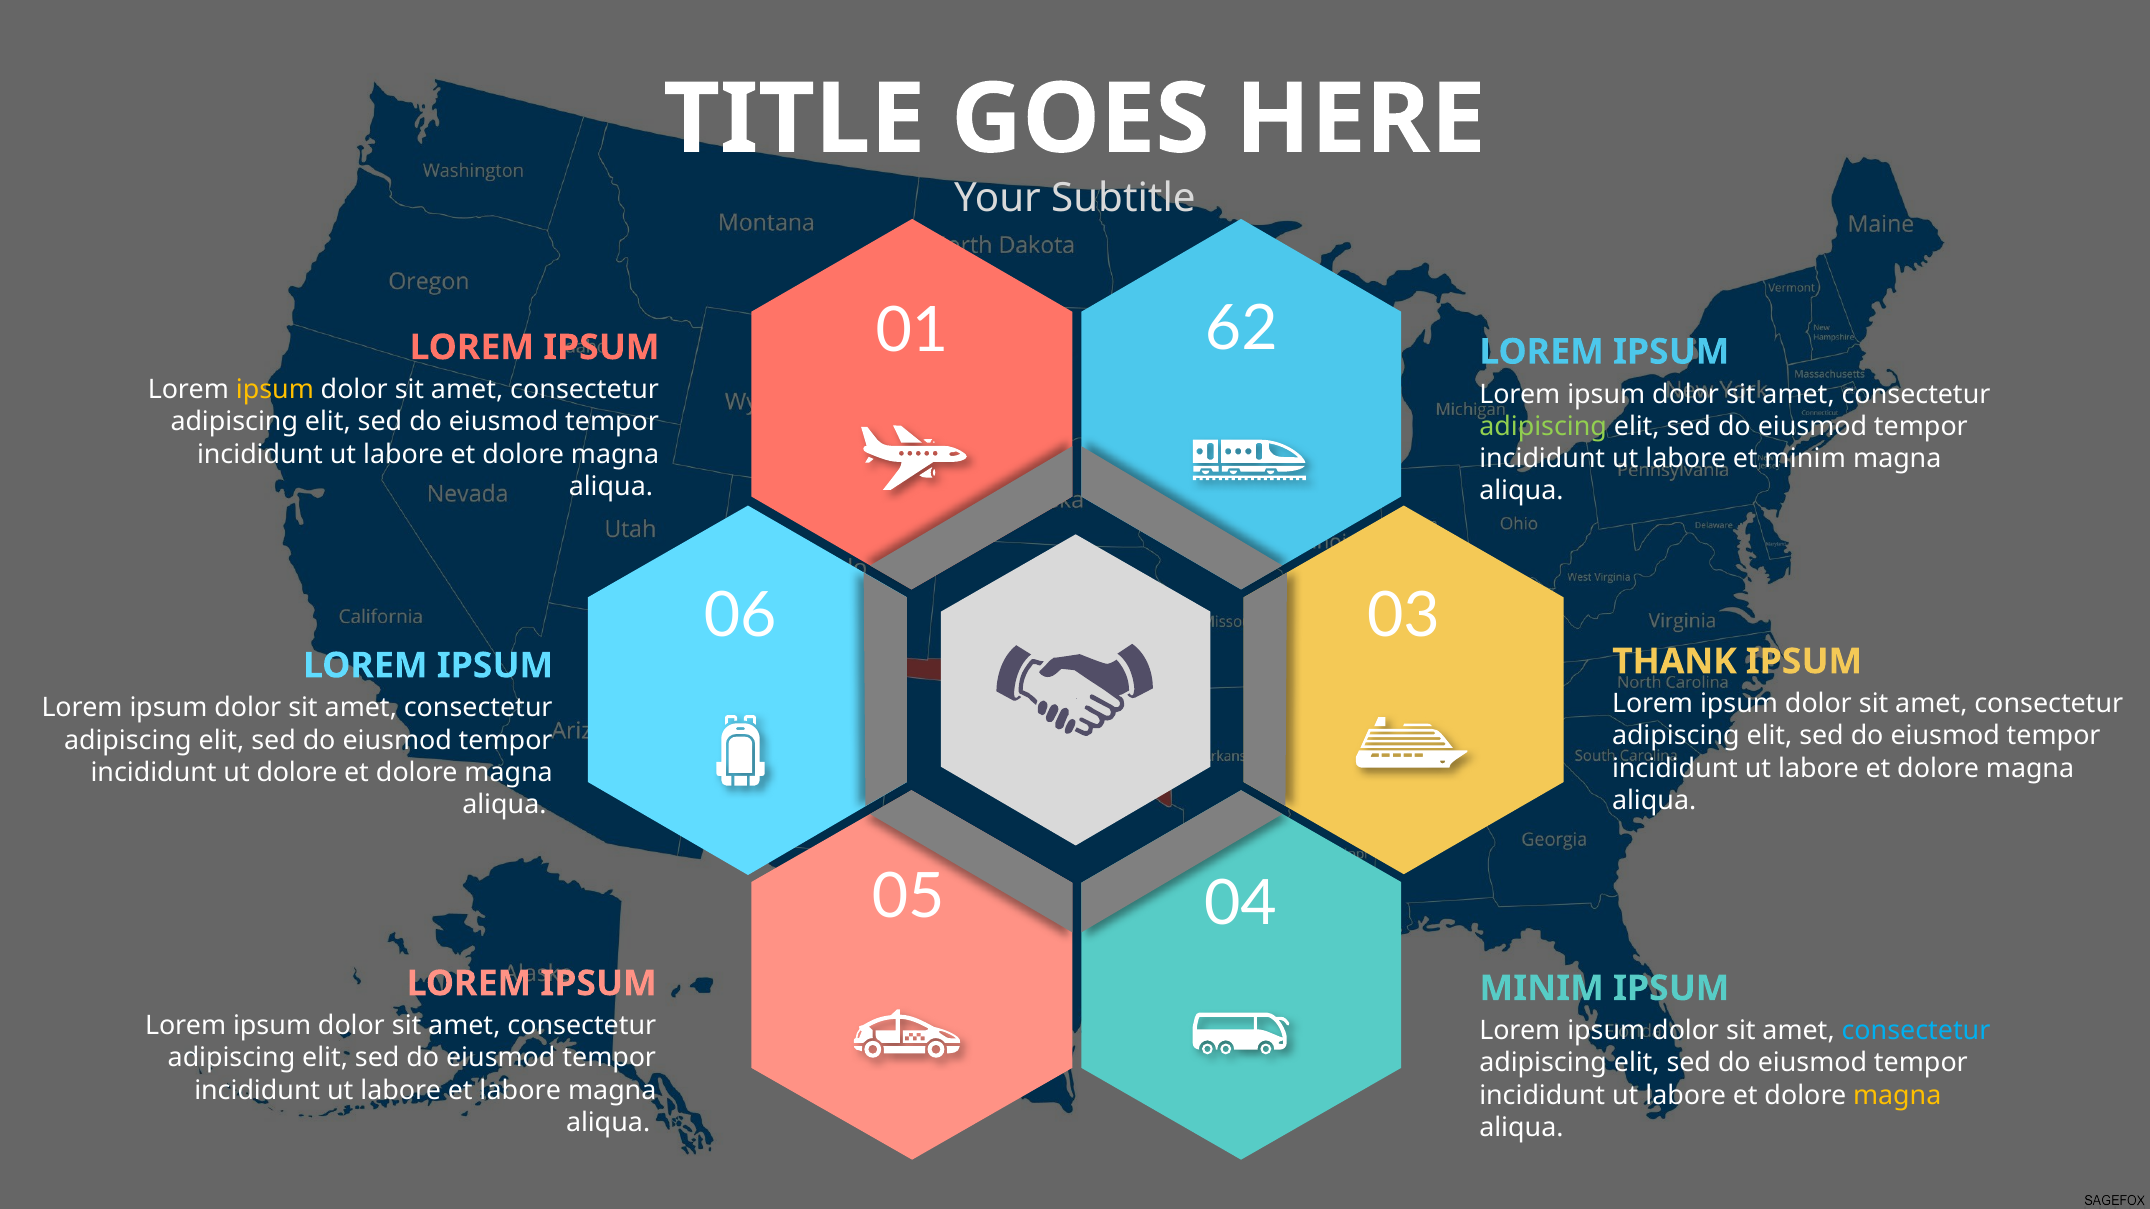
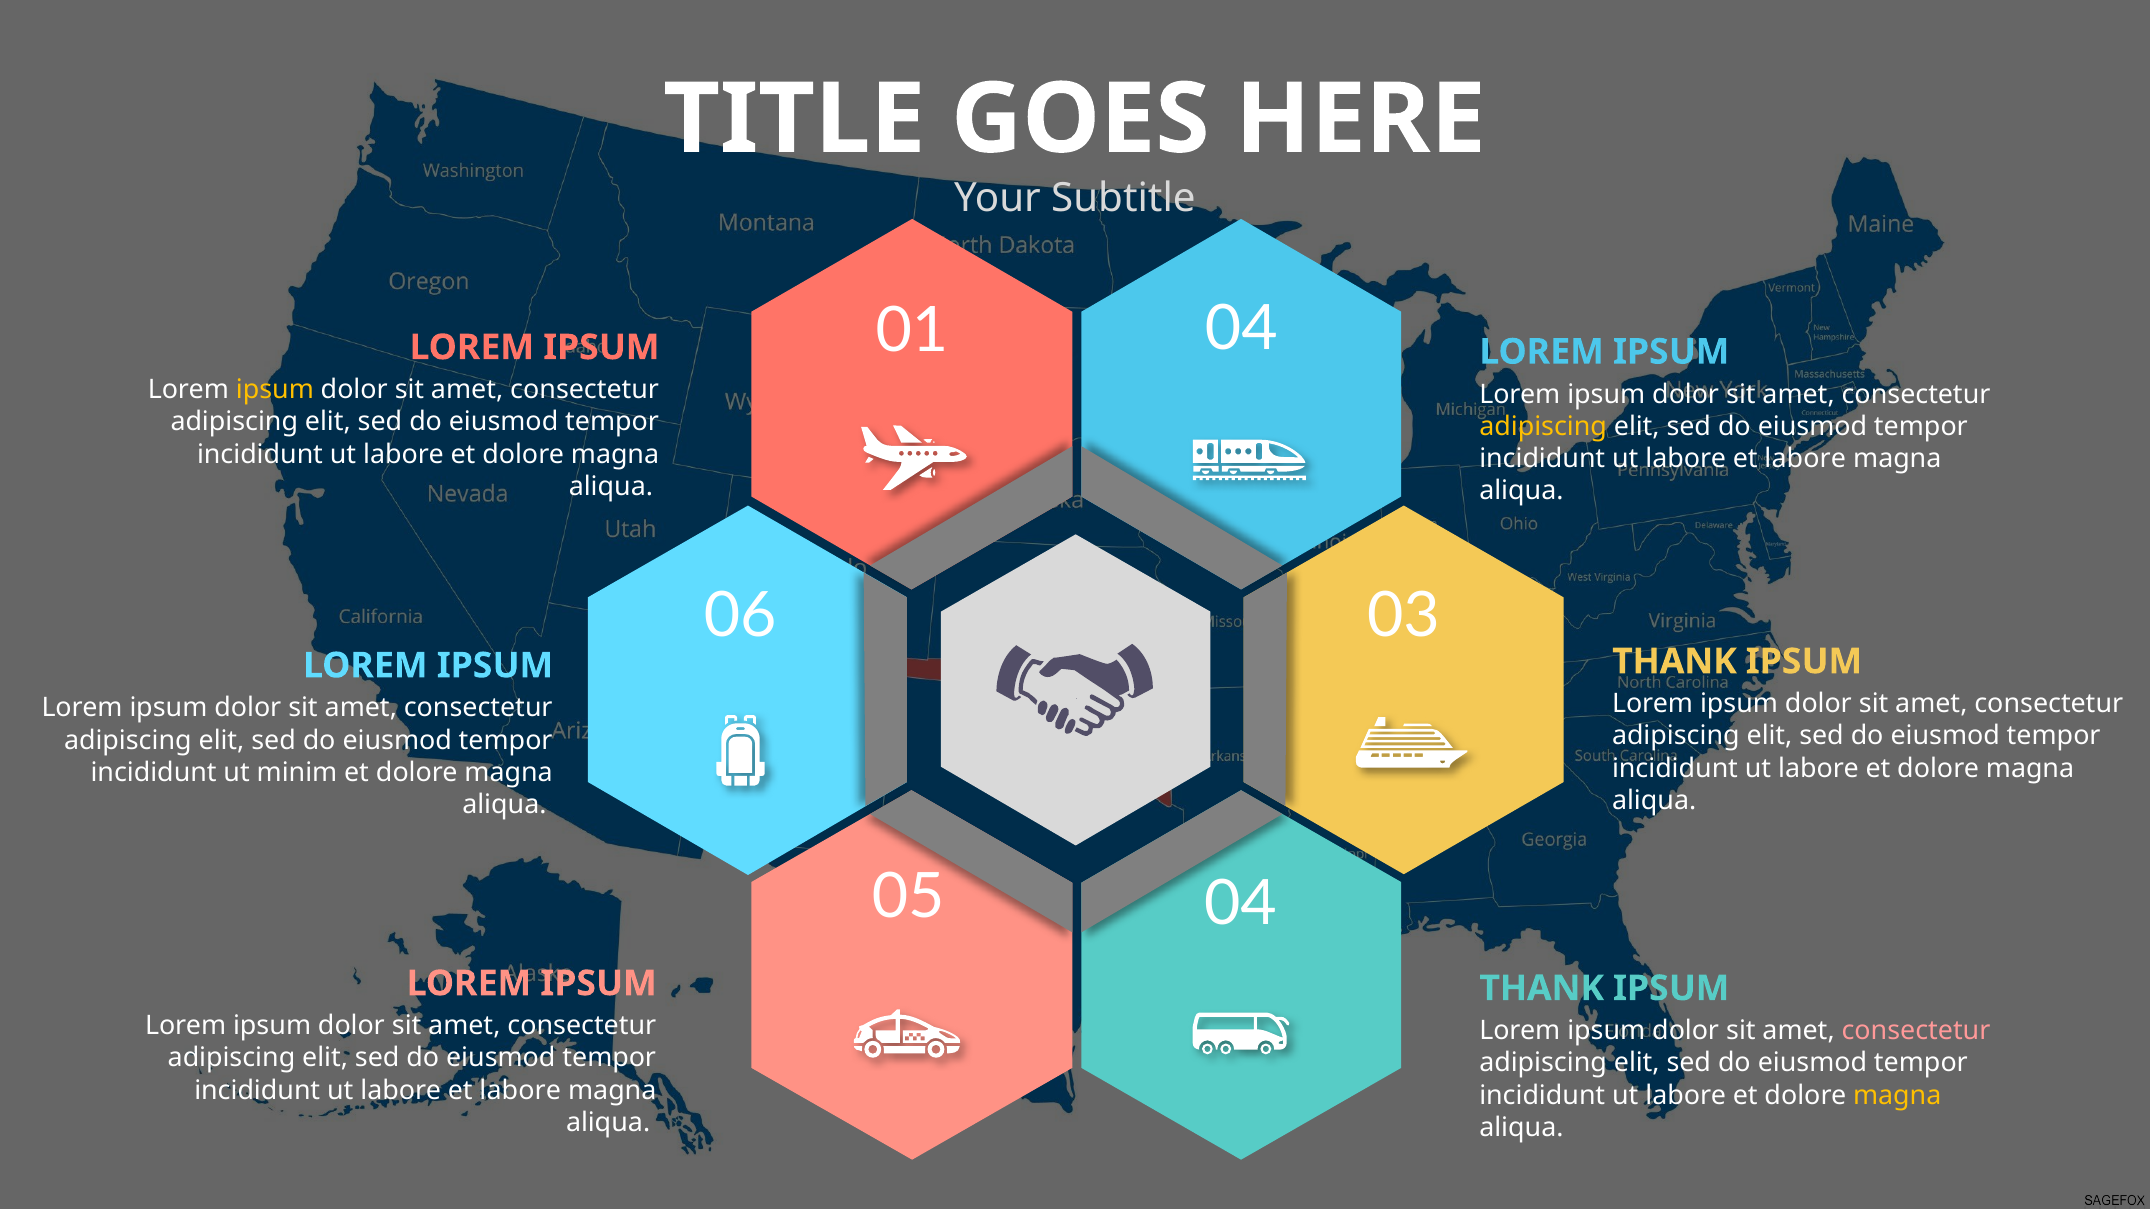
01 62: 62 -> 04 (1241, 329)
adipiscing colour: light green -> yellow (1543, 427)
minim: minim -> labore (1805, 459)
ut dolore: dolore -> minim (297, 773)
MINIM: MINIM -> THANK (1542, 989)
consectetur colour: light blue -> pink (1916, 1031)
